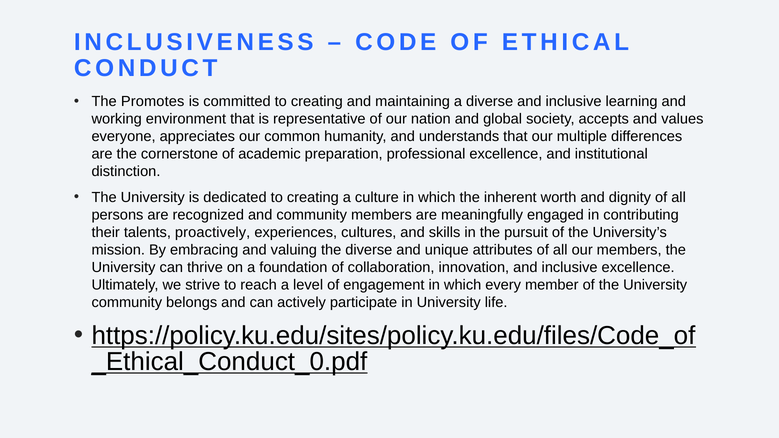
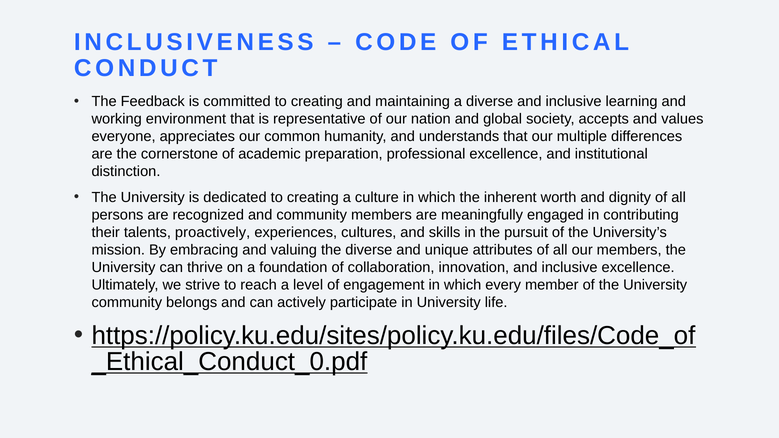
Promotes: Promotes -> Feedback (153, 102)
